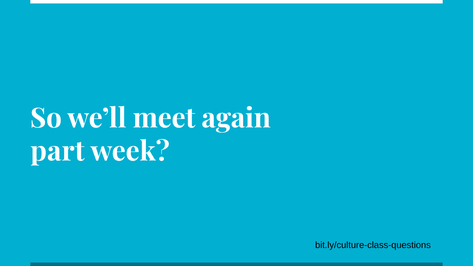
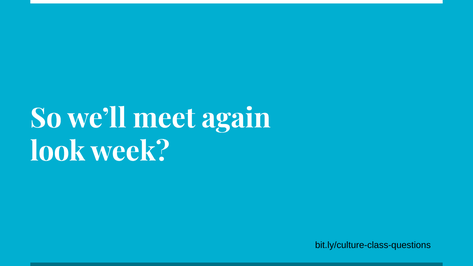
part: part -> look (58, 152)
